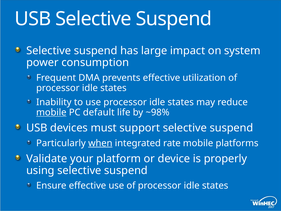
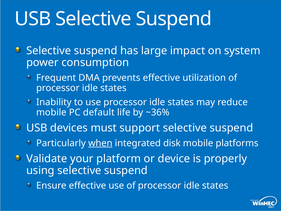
mobile underline: present -> none (51, 112)
~98%: ~98% -> ~36% (158, 112)
rate: rate -> disk (172, 143)
